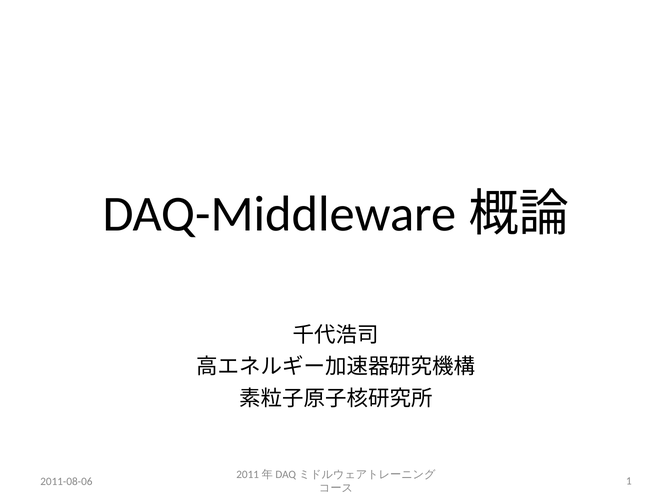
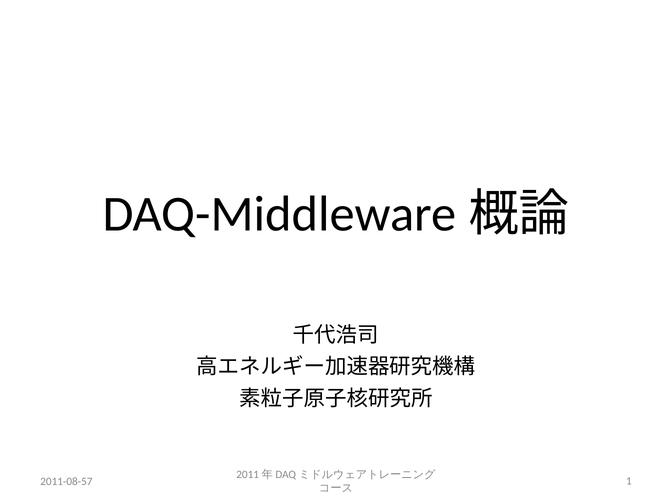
2011-08-06: 2011-08-06 -> 2011-08-57 (66, 481)
